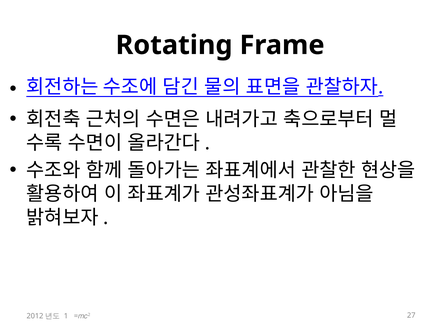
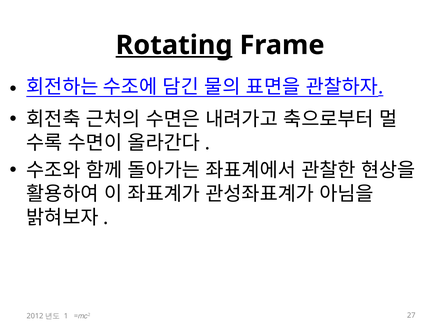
Rotating underline: none -> present (174, 45)
